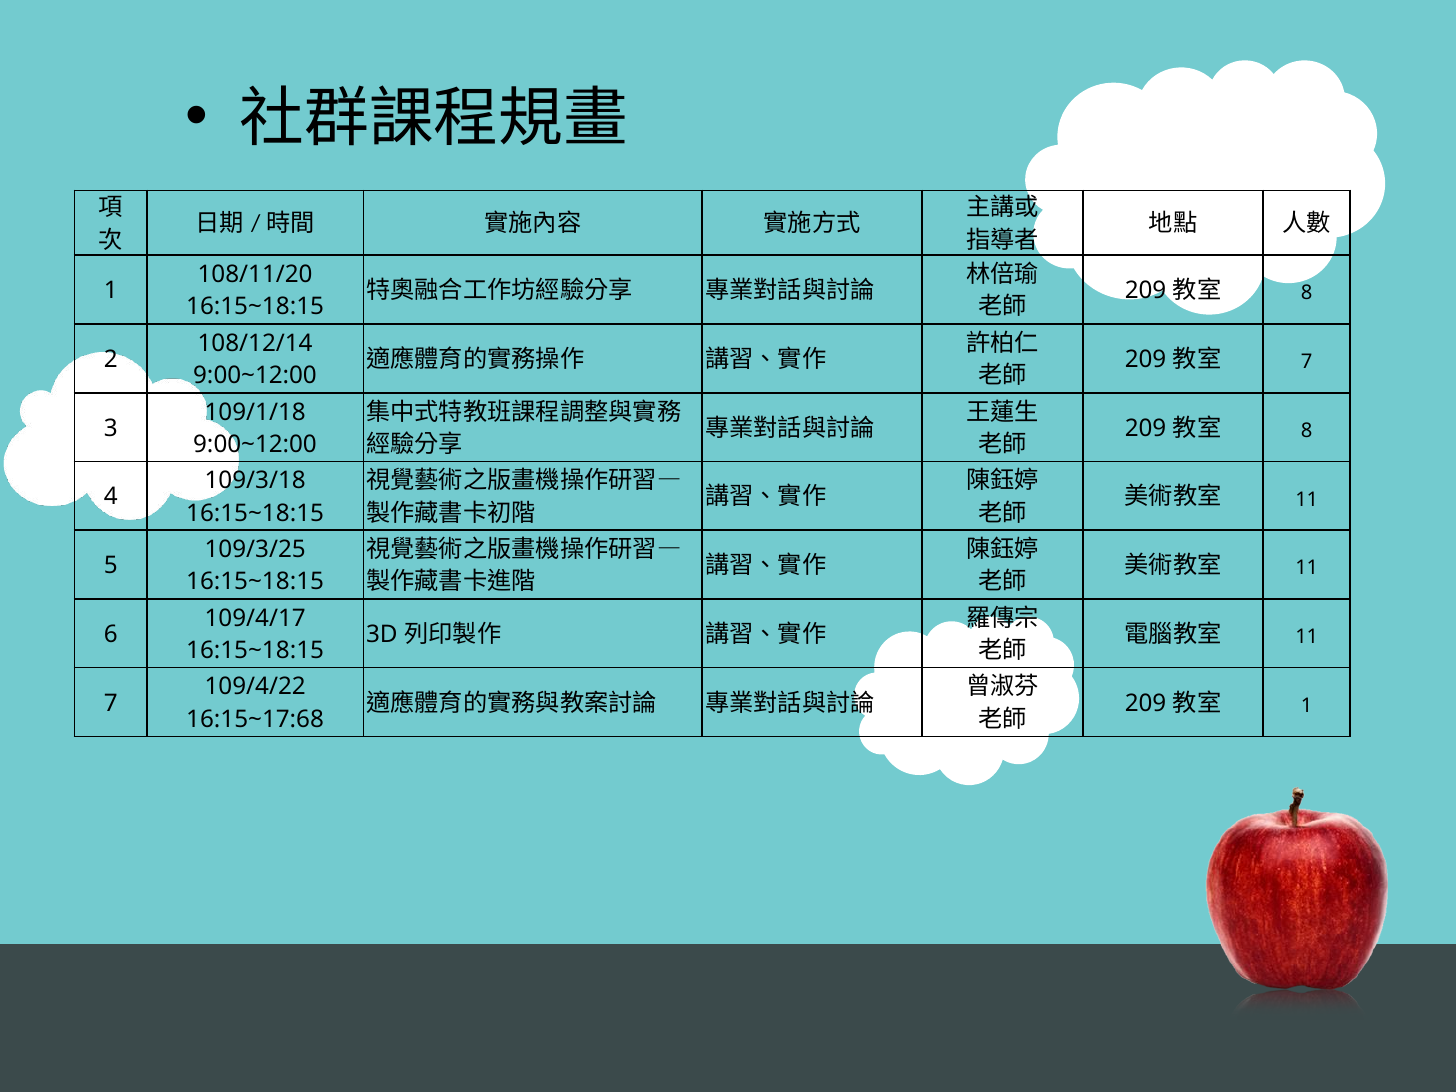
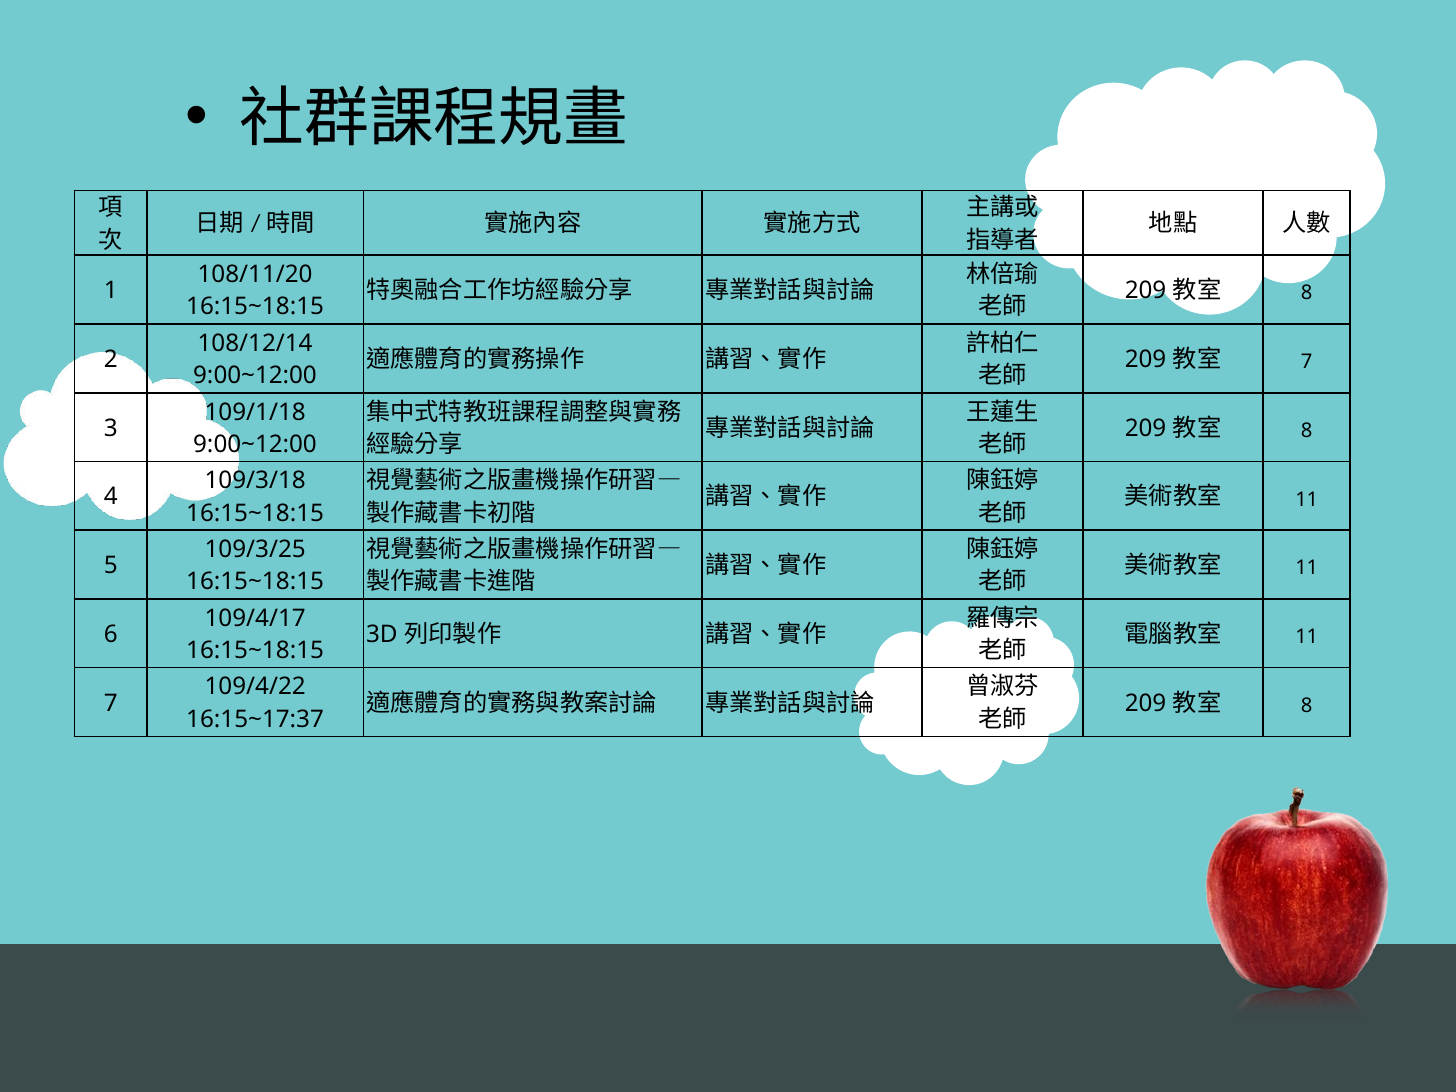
1: 1 -> 8 (1307, 706)
16:15~17:68: 16:15~17:68 -> 16:15~17:37 (255, 719)
